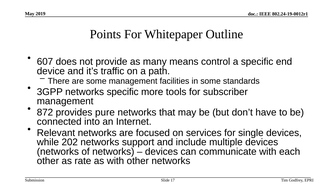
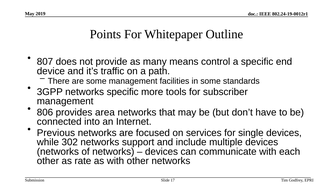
607: 607 -> 807 (45, 61)
872: 872 -> 806 (45, 112)
pure: pure -> area (105, 112)
Relevant: Relevant -> Previous (56, 132)
202: 202 -> 302 (70, 142)
